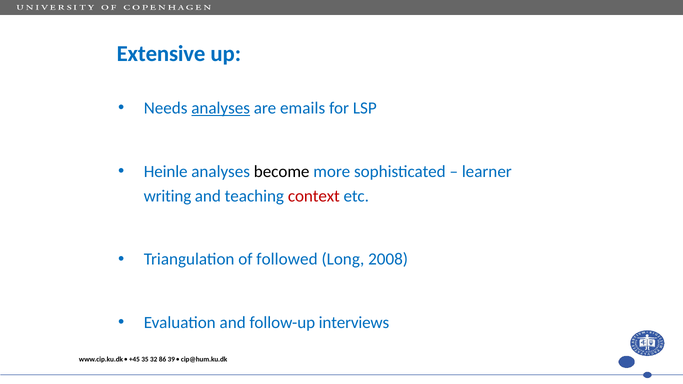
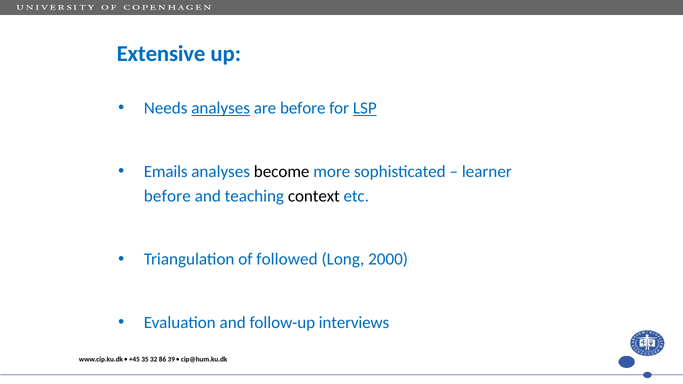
are emails: emails -> before (303, 108)
LSP underline: none -> present (365, 108)
Heinle: Heinle -> Emails (166, 171)
writing: writing -> before (167, 196)
context colour: red -> black (314, 196)
2008: 2008 -> 2000 (388, 259)
